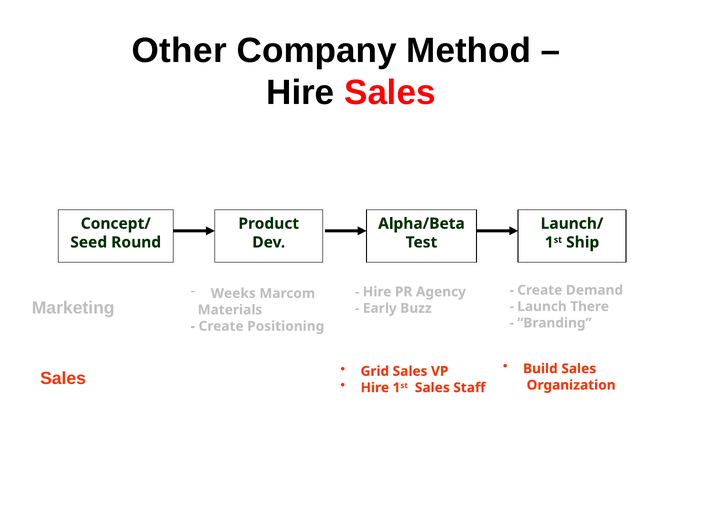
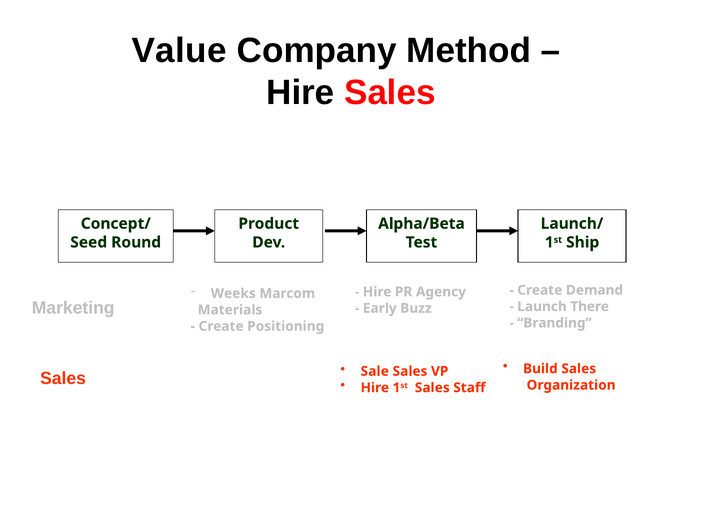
Other: Other -> Value (179, 50)
Grid: Grid -> Sale (375, 371)
